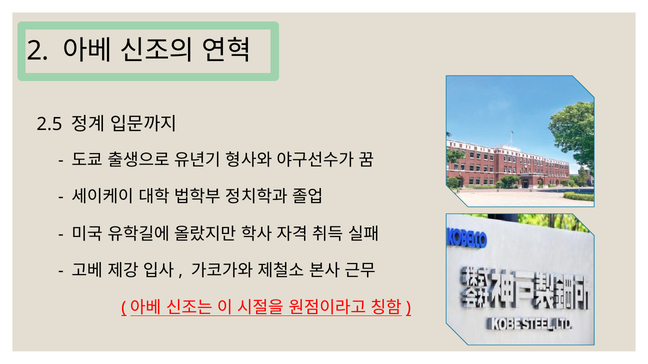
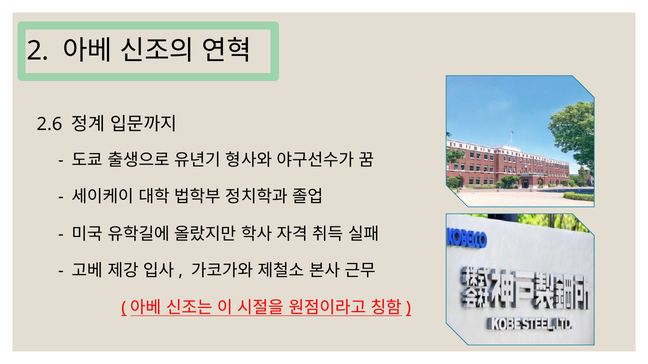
2.5: 2.5 -> 2.6 (49, 124)
